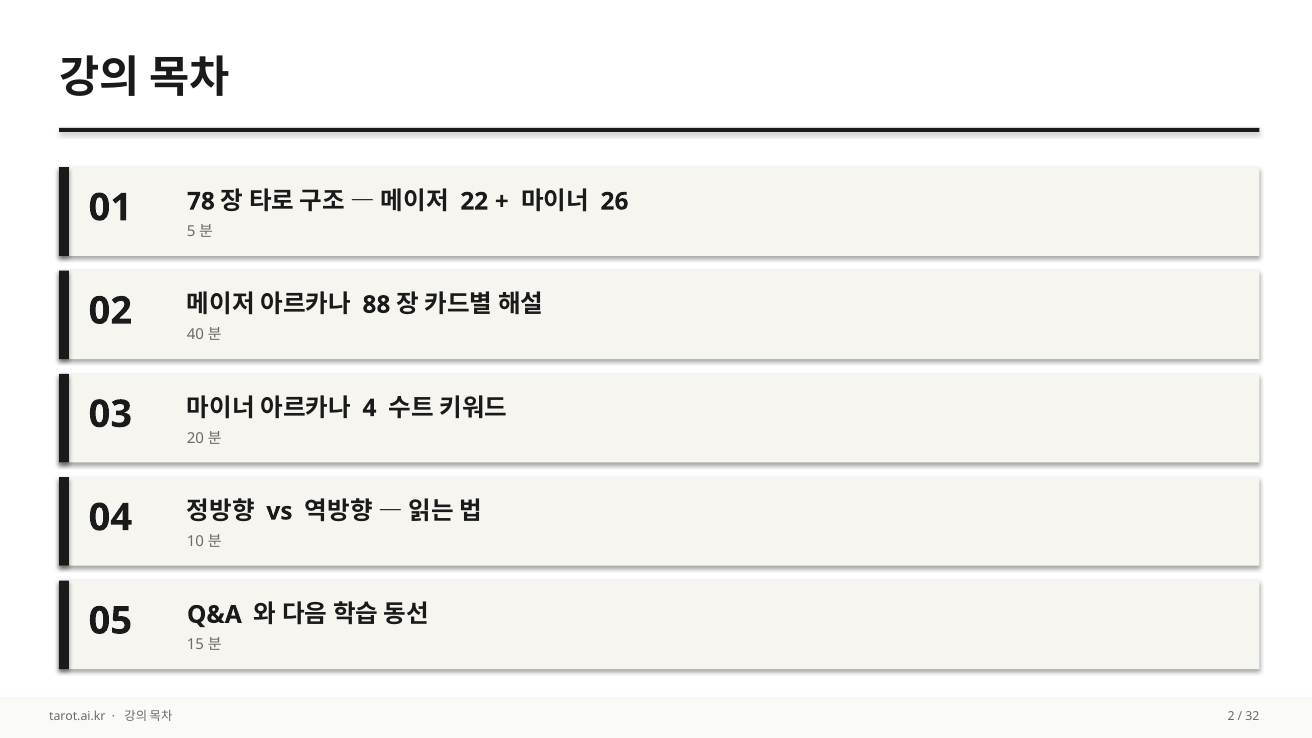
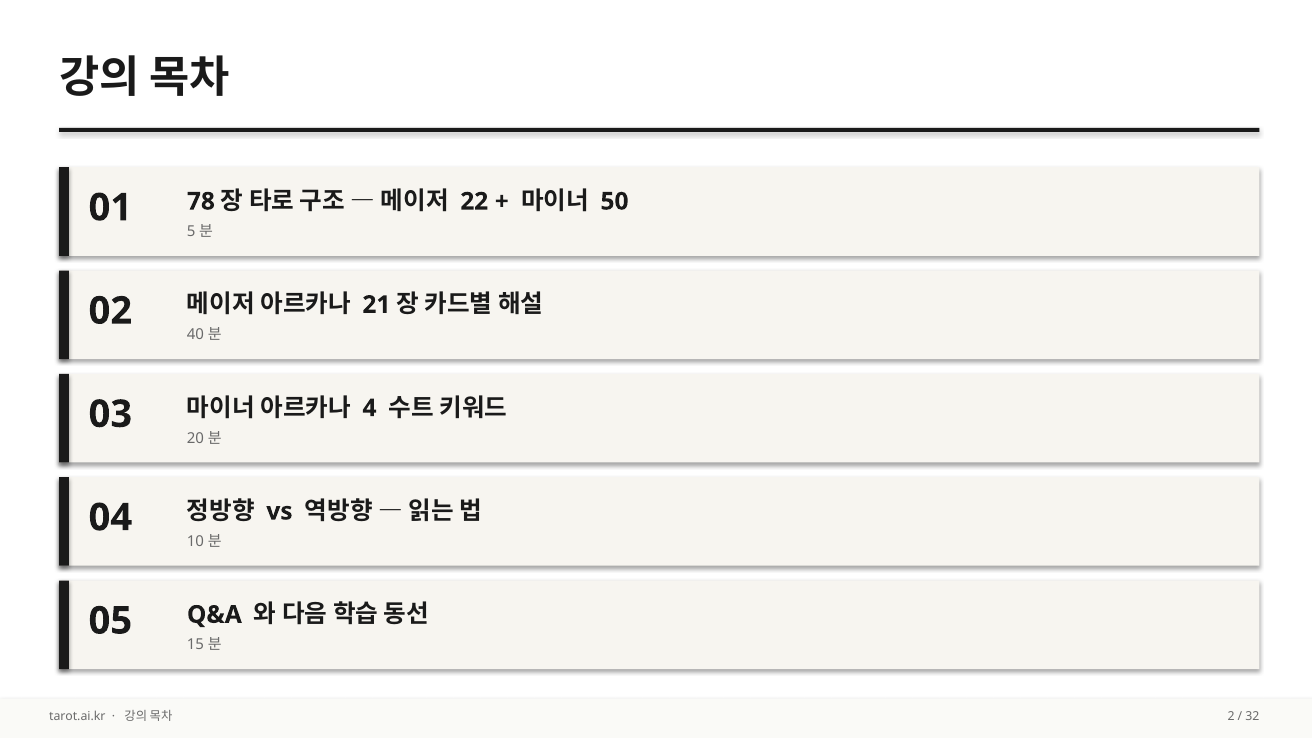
26: 26 -> 50 (615, 201)
88: 88 -> 21 (376, 305)
